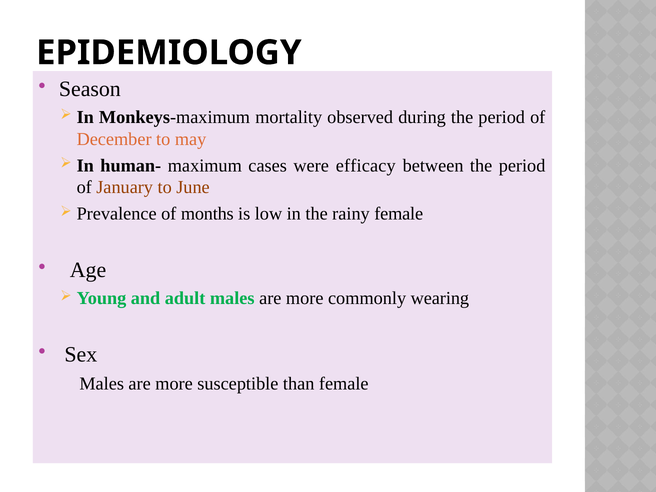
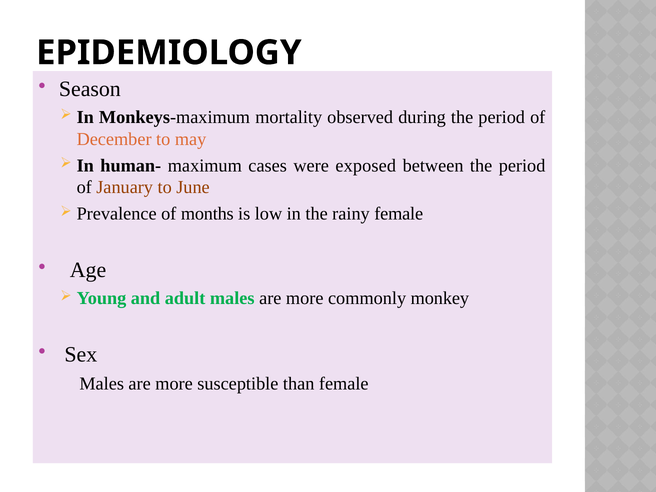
efficacy: efficacy -> exposed (366, 166)
wearing: wearing -> monkey (440, 298)
